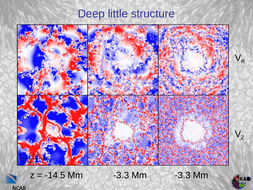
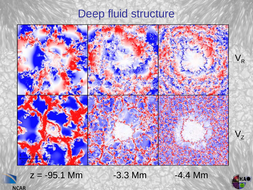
little: little -> fluid (118, 14)
-14.5: -14.5 -> -95.1 (55, 175)
-3.3 Mm -3.3: -3.3 -> -4.4 (183, 175)
